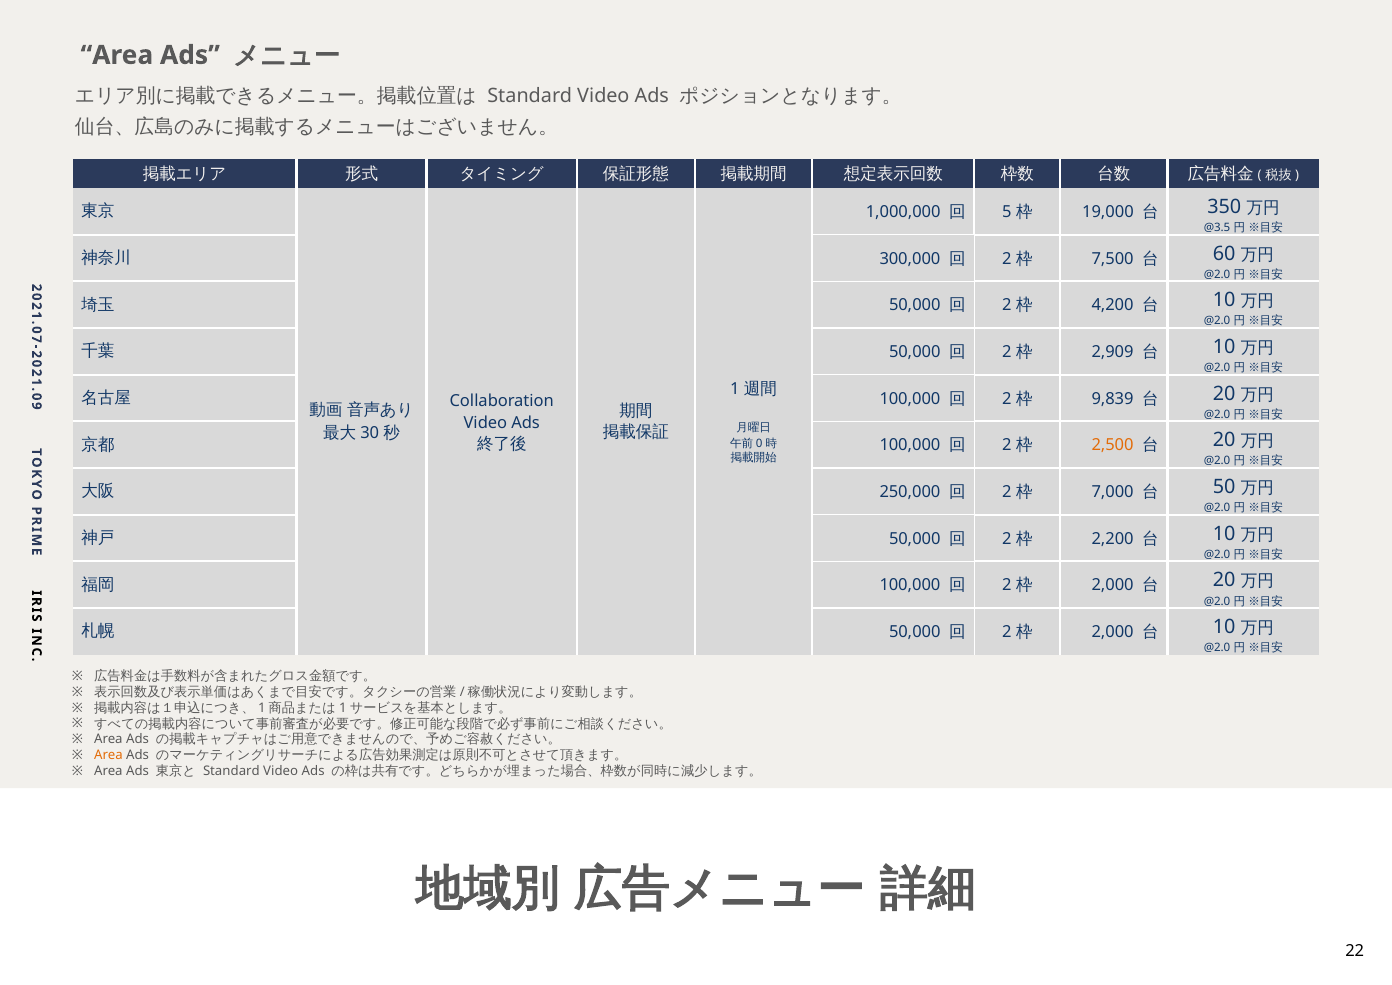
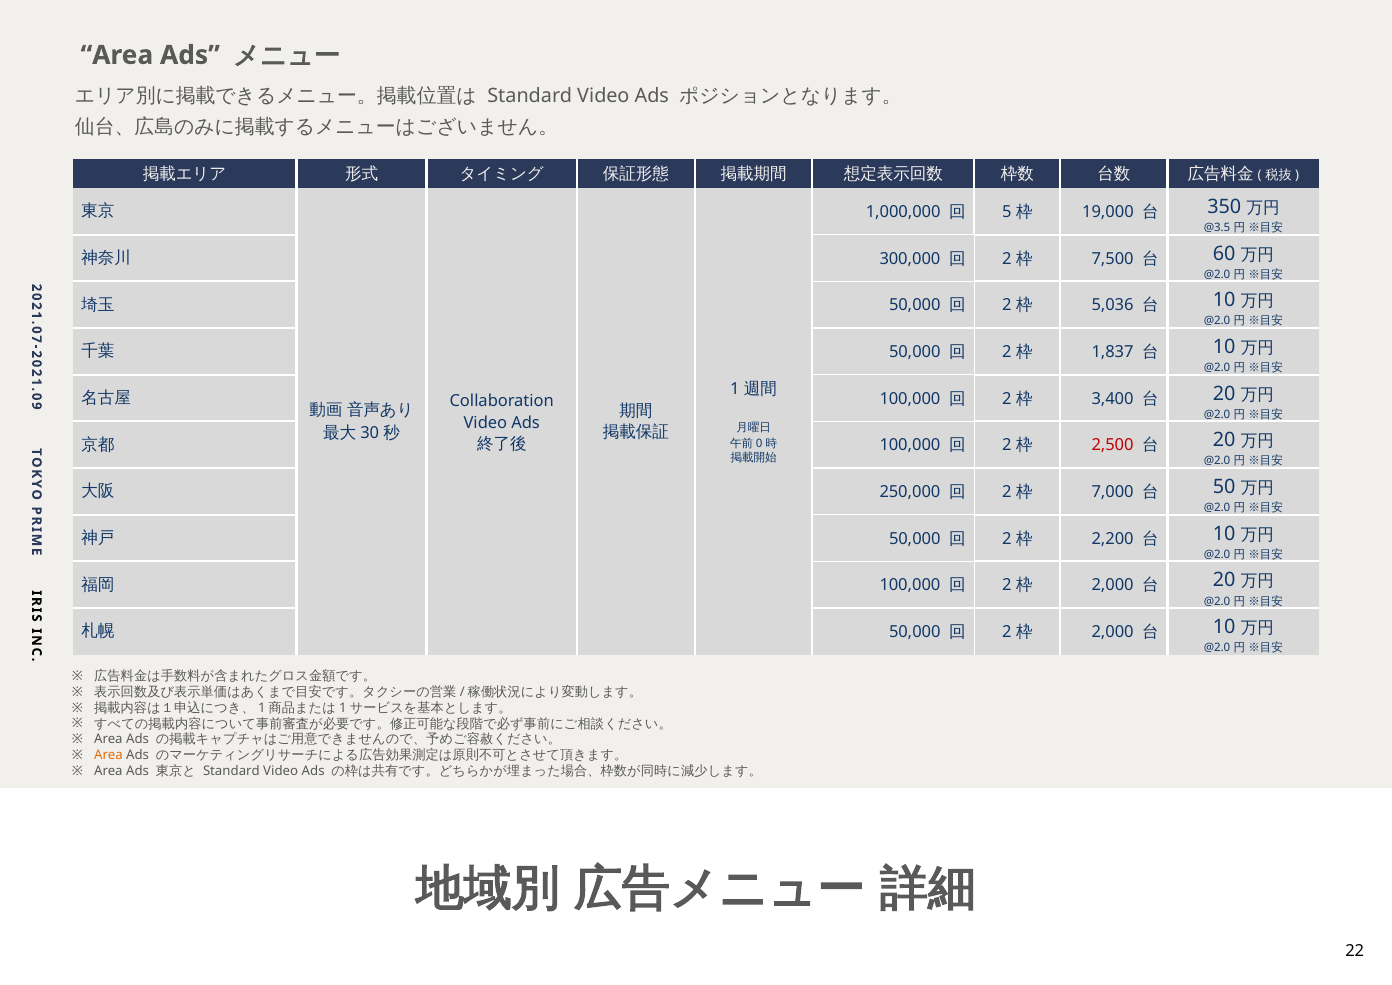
4,200: 4,200 -> 5,036 (1113, 305)
2,909: 2,909 -> 1,837 (1113, 352)
9,839: 9,839 -> 3,400 (1113, 399)
2,500 colour: orange -> red (1113, 445)
